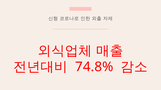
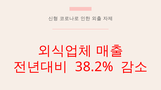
74.8%: 74.8% -> 38.2% (94, 67)
